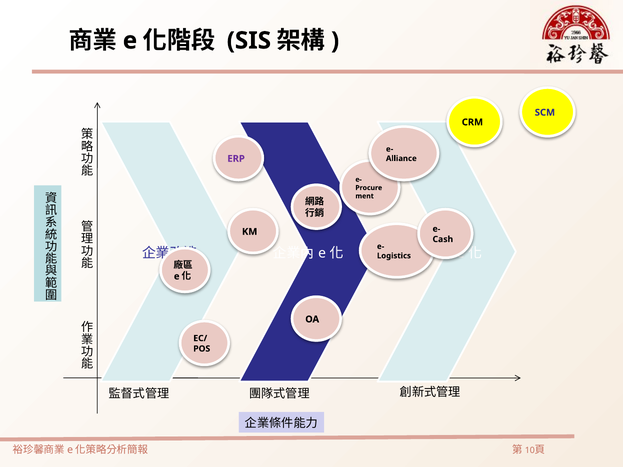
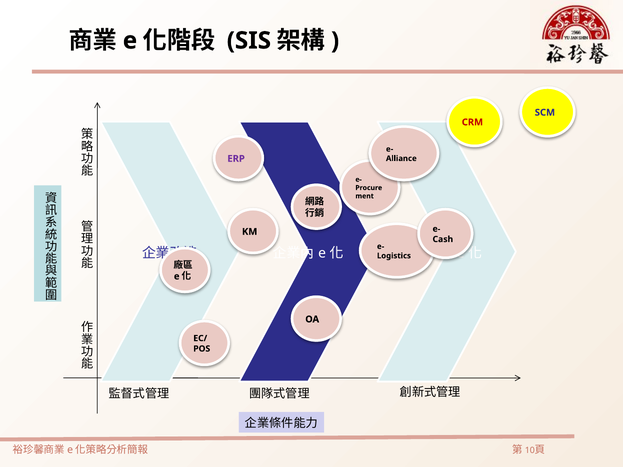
CRM colour: black -> red (472, 122)
